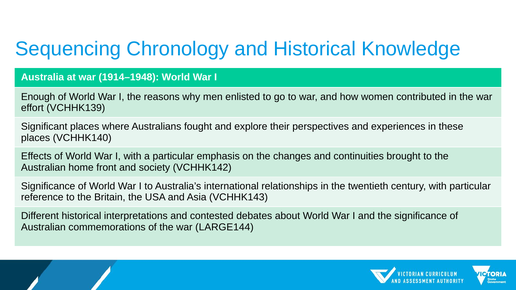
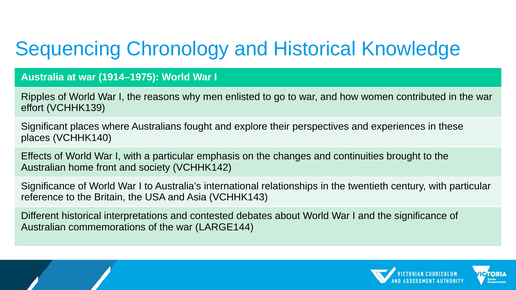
1914–1948: 1914–1948 -> 1914–1975 (129, 77)
Enough: Enough -> Ripples (38, 97)
